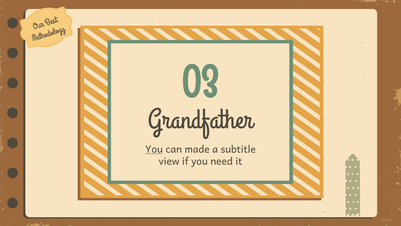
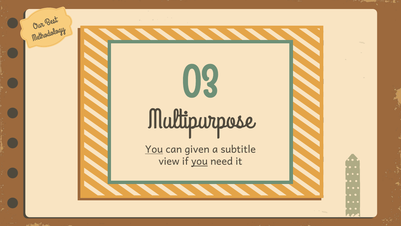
Grandfather: Grandfather -> Multipurpose (200, 118)
made: made -> given (197, 149)
you underline: none -> present (199, 161)
